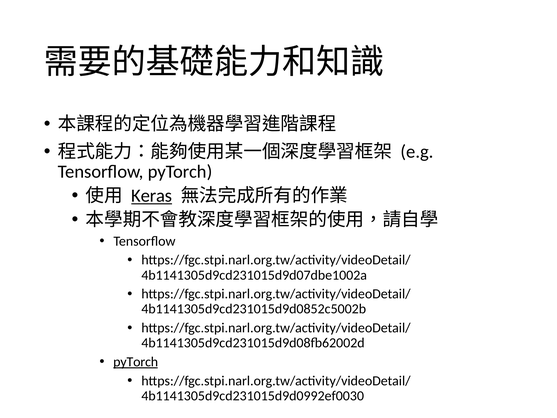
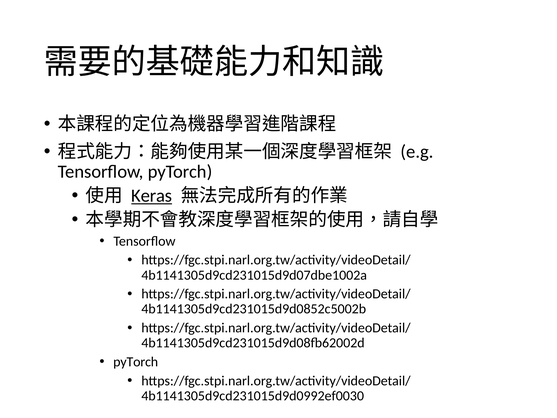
pyTorch underline: present -> none (136, 362)
